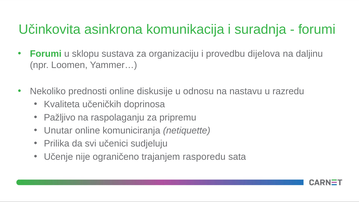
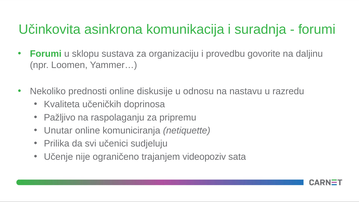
dijelova: dijelova -> govorite (264, 54)
rasporedu: rasporedu -> videopoziv (204, 157)
